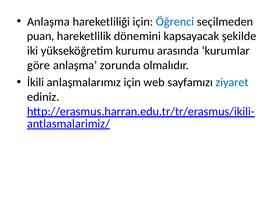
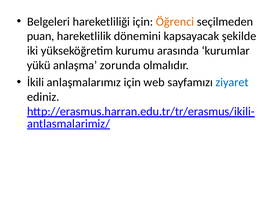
Anlaşma: Anlaşma -> Belgeleri (48, 22)
Öğrenci colour: blue -> orange (175, 22)
göre: göre -> yükü (39, 66)
